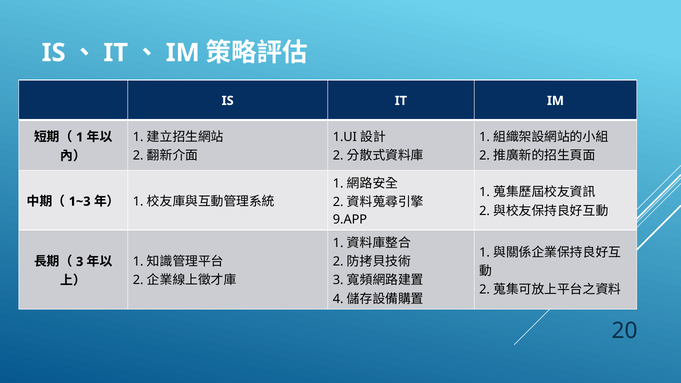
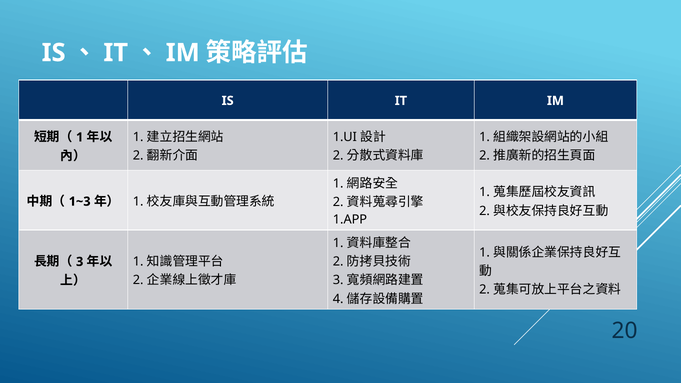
9.APP: 9.APP -> 1.APP (350, 219)
